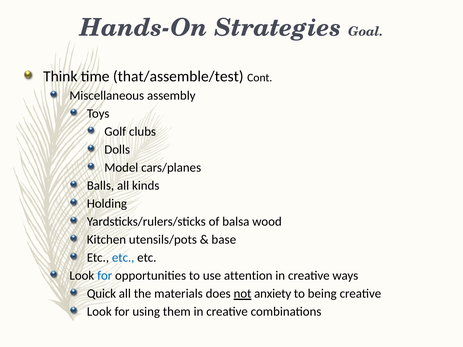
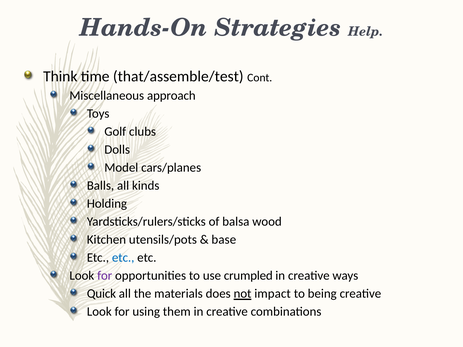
Goal: Goal -> Help (366, 32)
assembly: assembly -> approach (171, 96)
for colour: blue -> purple (105, 276)
attention: attention -> crumpled (248, 276)
anxiety: anxiety -> impact (273, 294)
